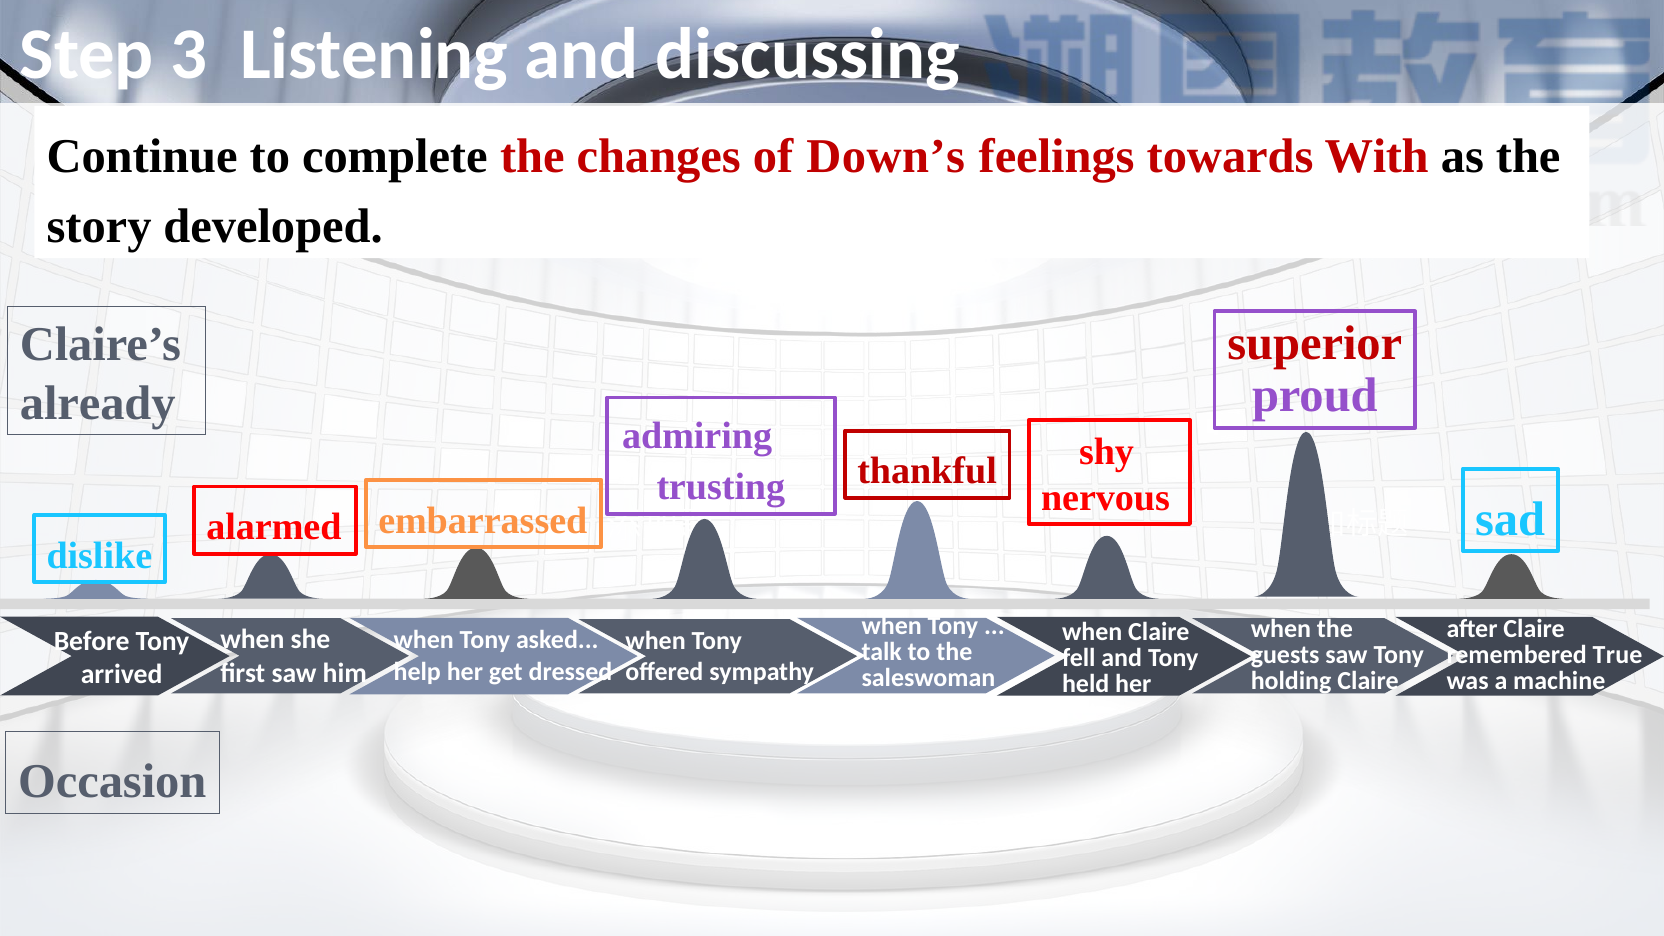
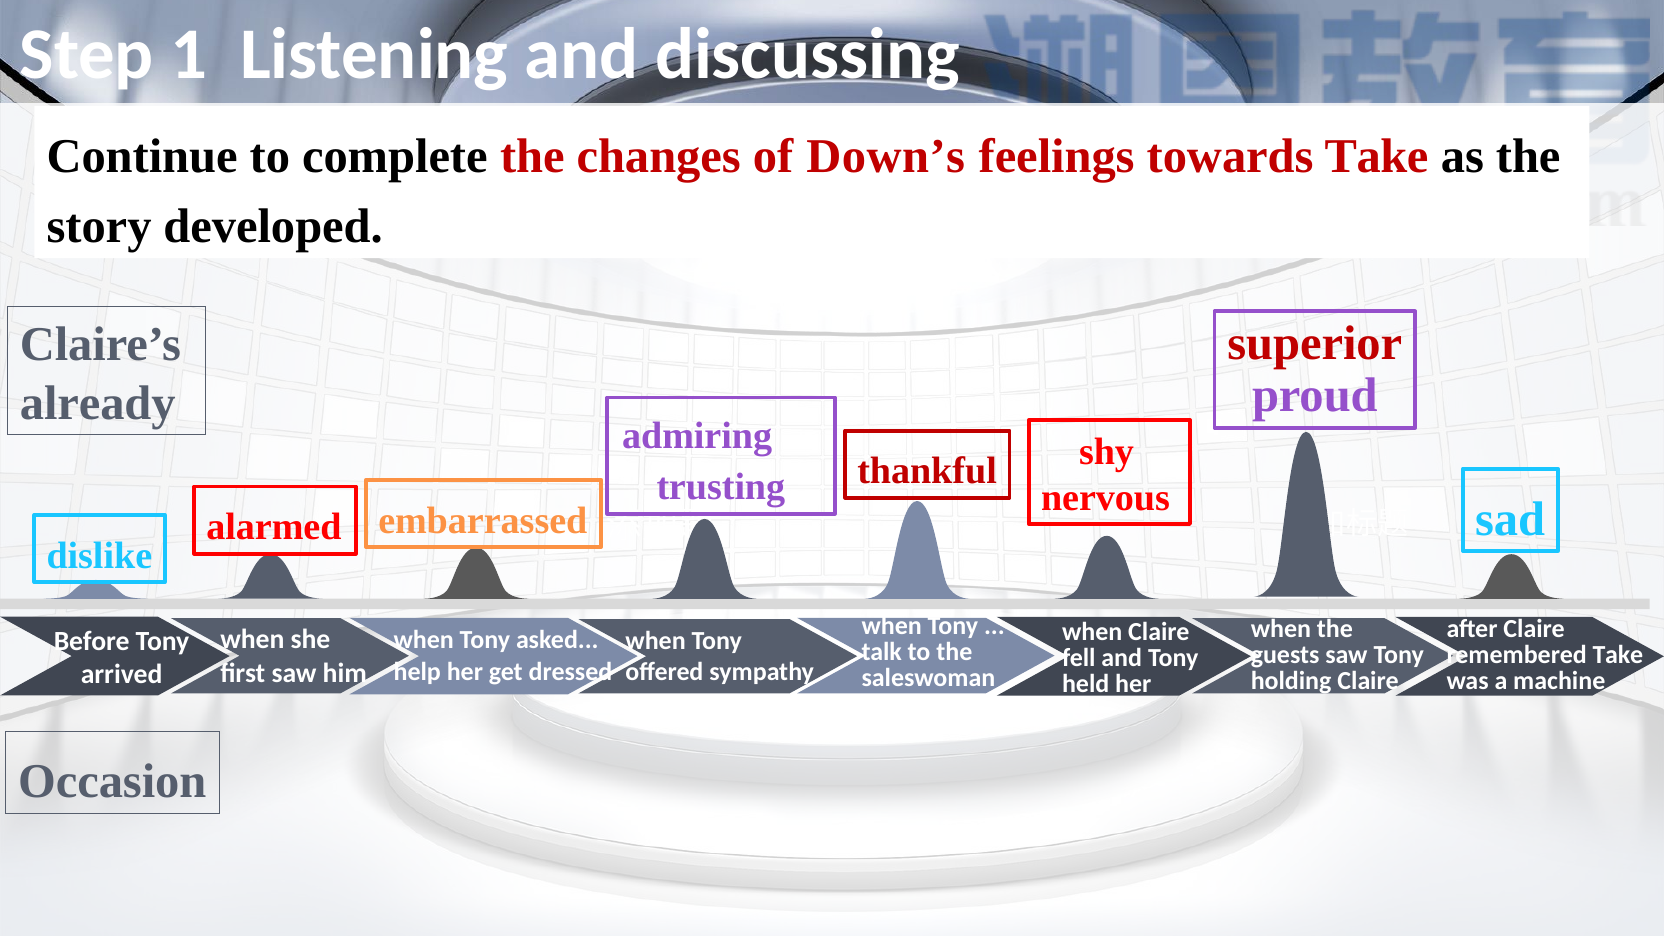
3: 3 -> 1 (189, 55)
towards With: With -> Take (1377, 156)
remembered True: True -> Take (1618, 655)
